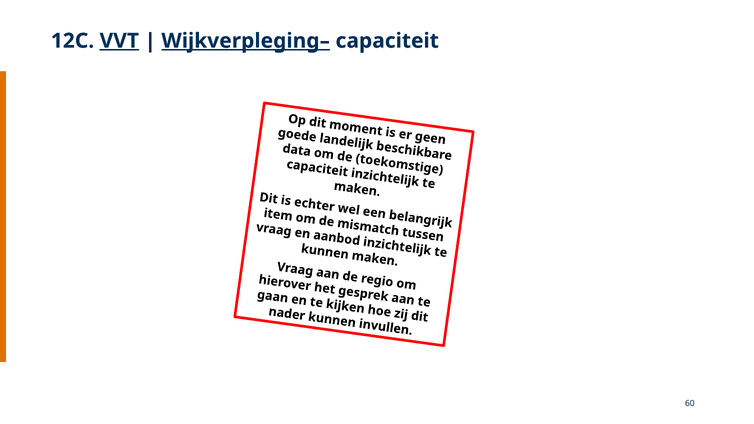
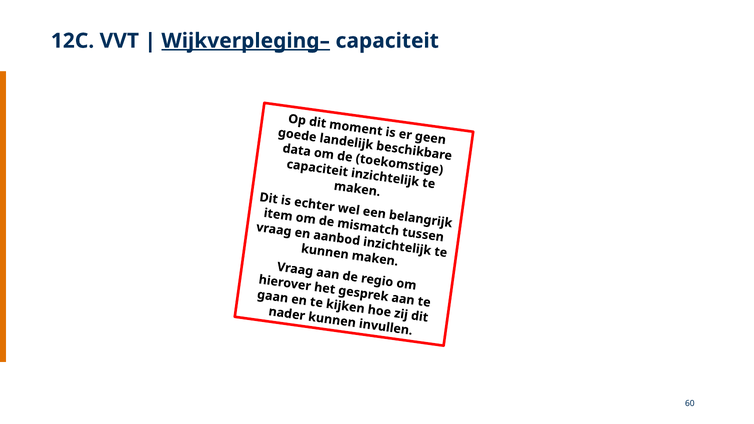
VVT underline: present -> none (119, 41)
